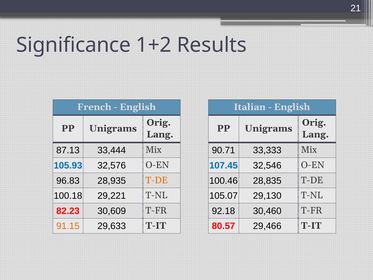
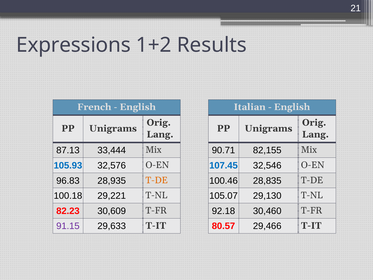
Significance: Significance -> Expressions (73, 45)
33,333: 33,333 -> 82,155 (267, 150)
91.15 colour: orange -> purple (68, 226)
